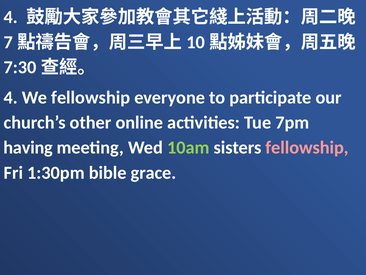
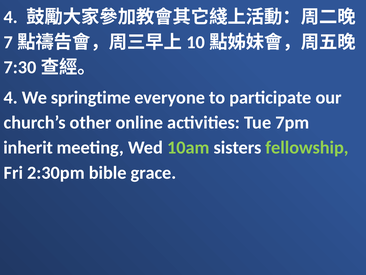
We fellowship: fellowship -> springtime (91, 97)
having: having -> inherit (28, 147)
fellowship colour: pink -> light green (307, 147)
1:30pm: 1:30pm -> 2:30pm (56, 172)
